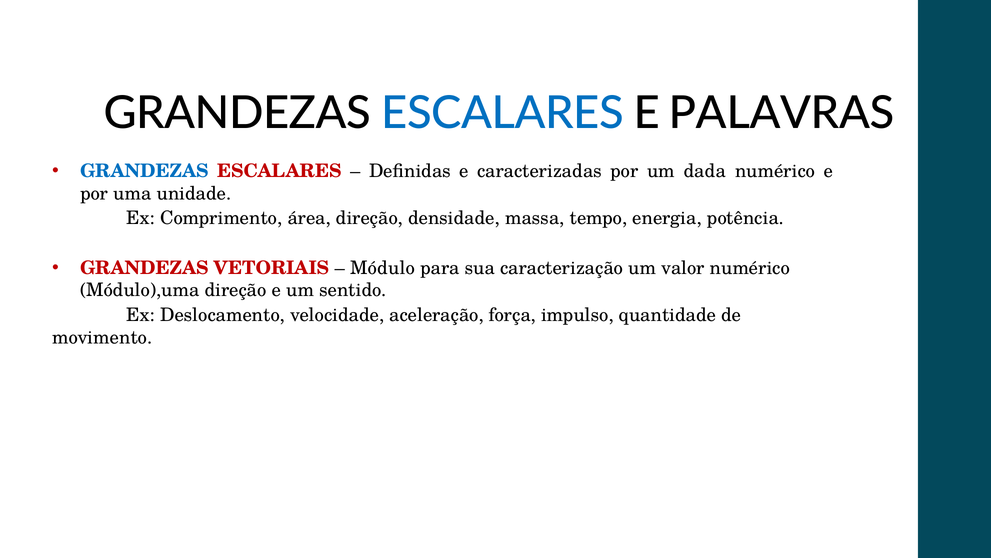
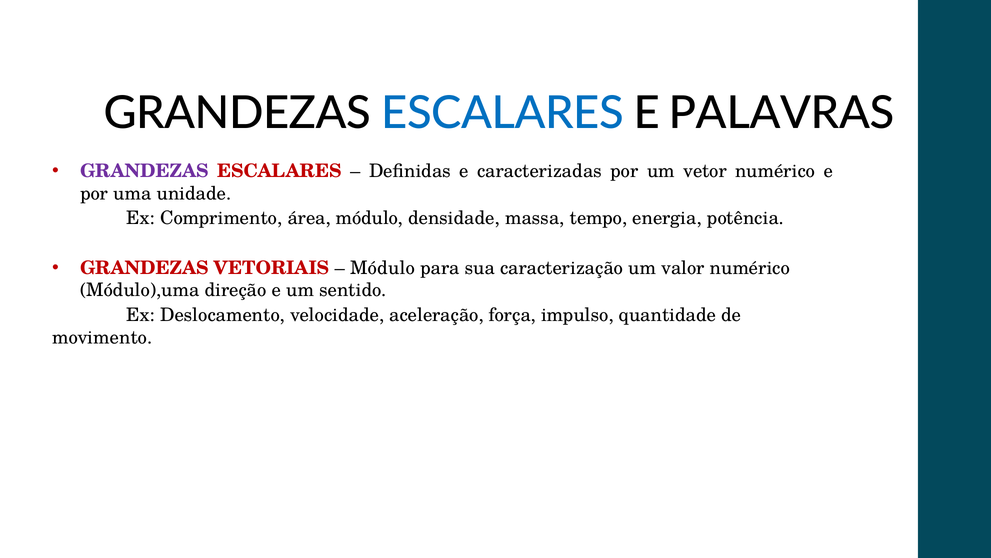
GRANDEZAS colour: blue -> purple (144, 171)
dada: dada -> vetor (705, 171)
área direção: direção -> módulo (370, 218)
